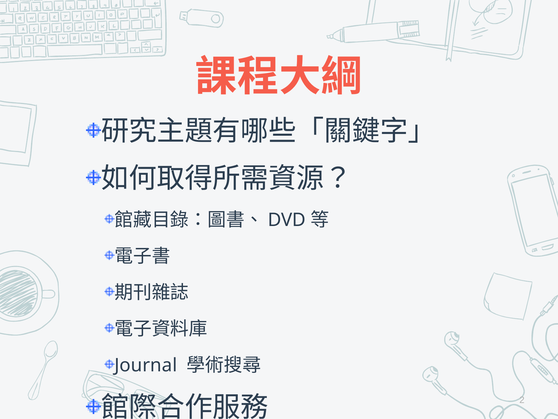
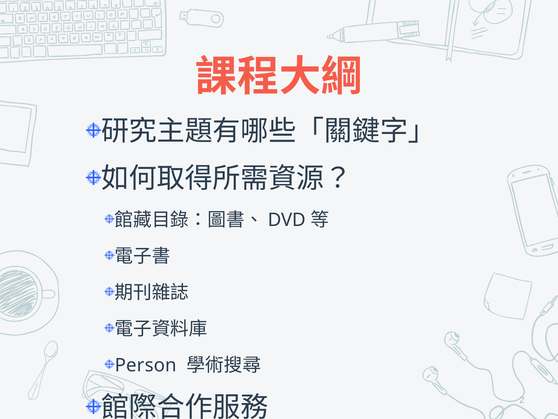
Journal: Journal -> Person (146, 365)
